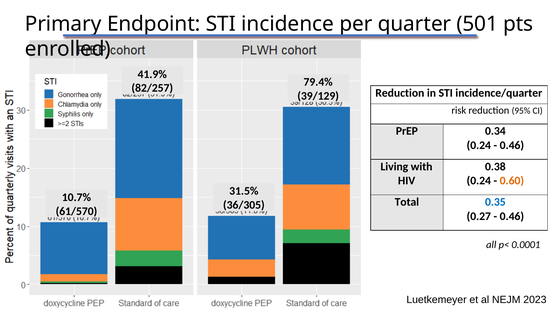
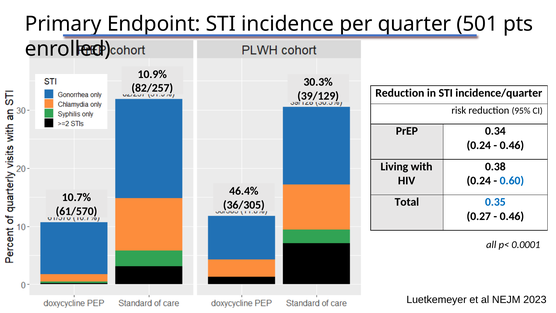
41.9%: 41.9% -> 10.9% (152, 74)
79.4%: 79.4% -> 30.3% (318, 82)
0.60 colour: orange -> blue (512, 181)
31.5%: 31.5% -> 46.4% (244, 191)
